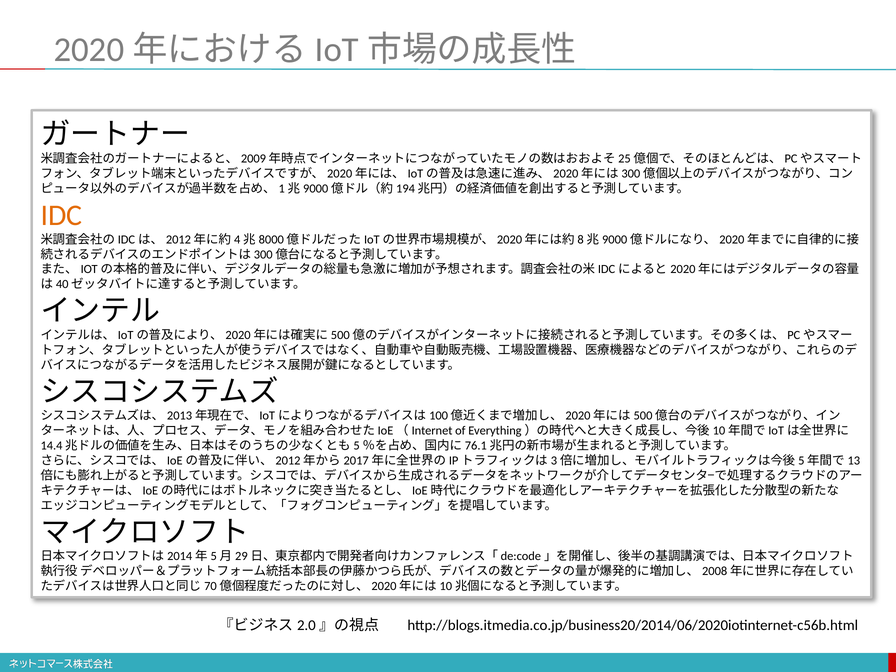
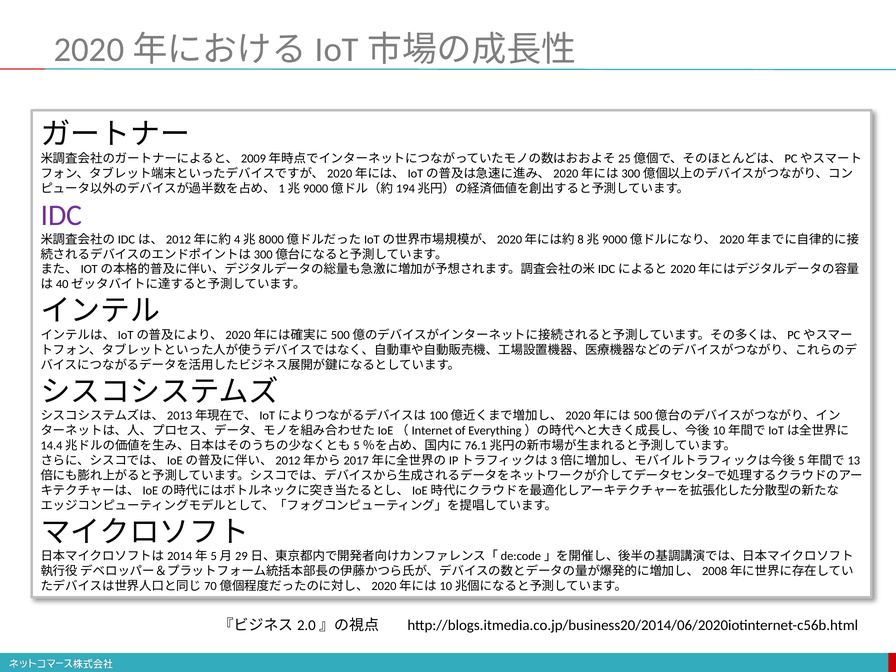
IDC colour: orange -> purple (61, 215)
